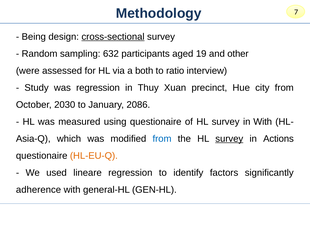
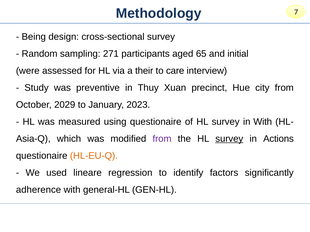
cross-sectional underline: present -> none (113, 37)
632: 632 -> 271 (111, 54)
19: 19 -> 65 (201, 54)
other: other -> initial (238, 54)
both: both -> their (144, 71)
ratio: ratio -> care (175, 71)
was regression: regression -> preventive (98, 88)
2030: 2030 -> 2029 (65, 105)
2086: 2086 -> 2023 (138, 105)
from colour: blue -> purple (162, 139)
